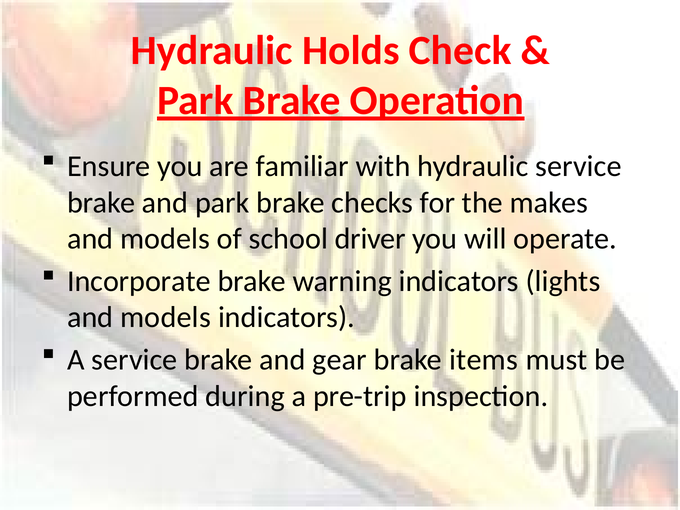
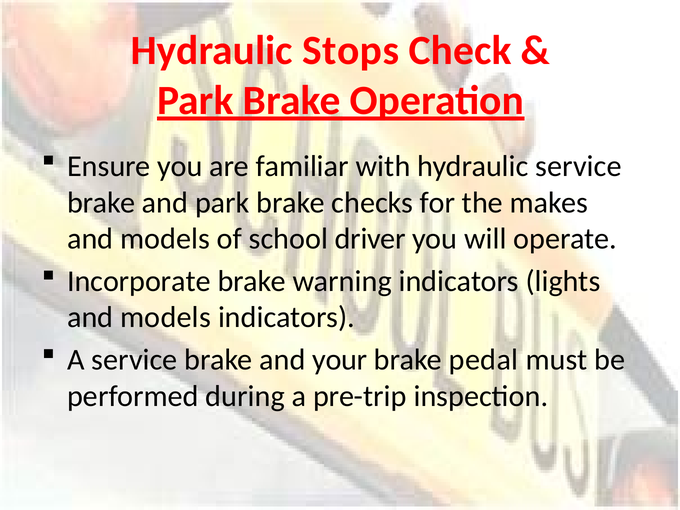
Holds: Holds -> Stops (351, 51)
gear: gear -> your (340, 360)
items: items -> pedal (484, 360)
